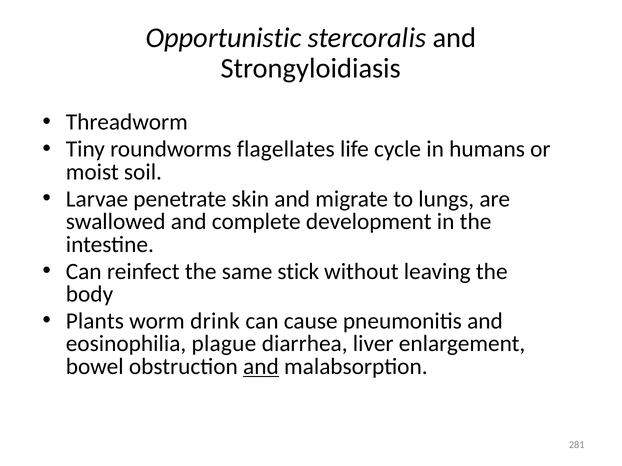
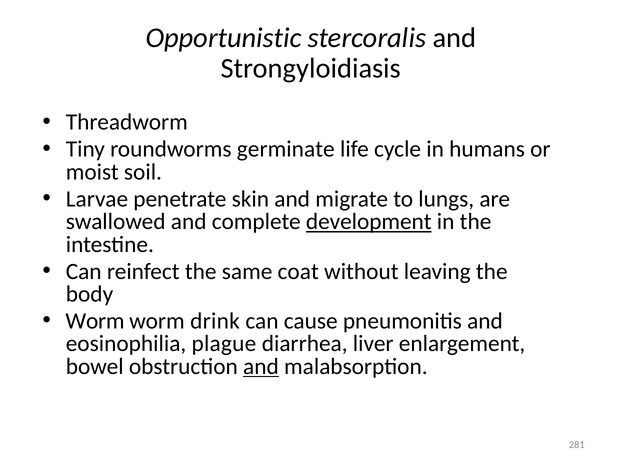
flagellates: flagellates -> germinate (286, 149)
development underline: none -> present (369, 222)
stick: stick -> coat (298, 272)
Plants: Plants -> Worm (95, 321)
